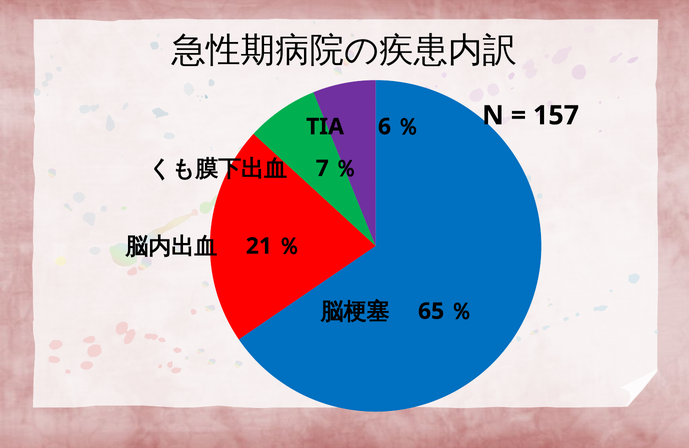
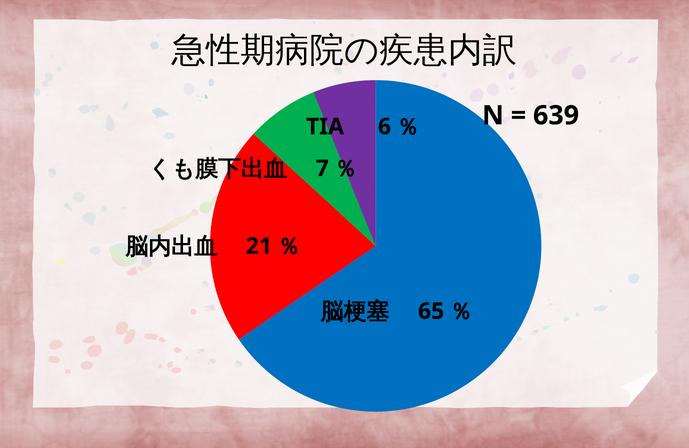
157: 157 -> 639 (556, 115)
